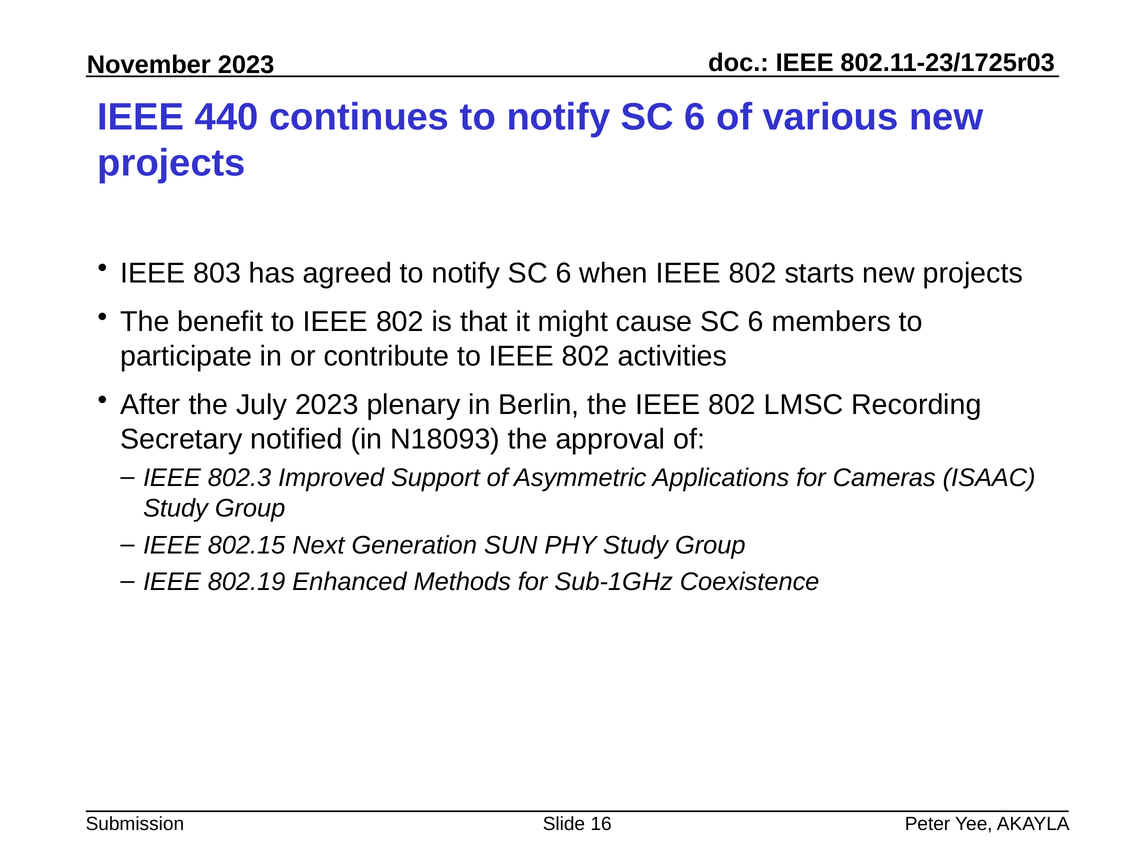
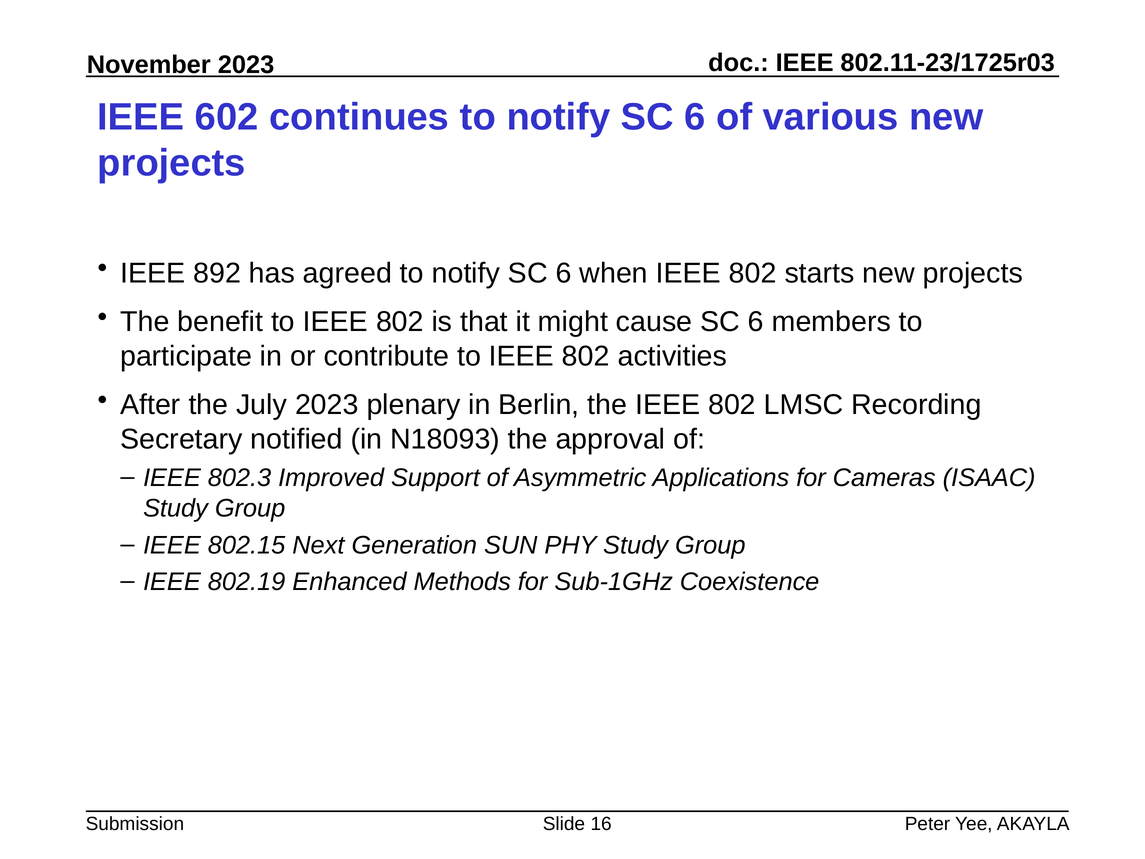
440: 440 -> 602 (227, 117)
803: 803 -> 892 (217, 273)
